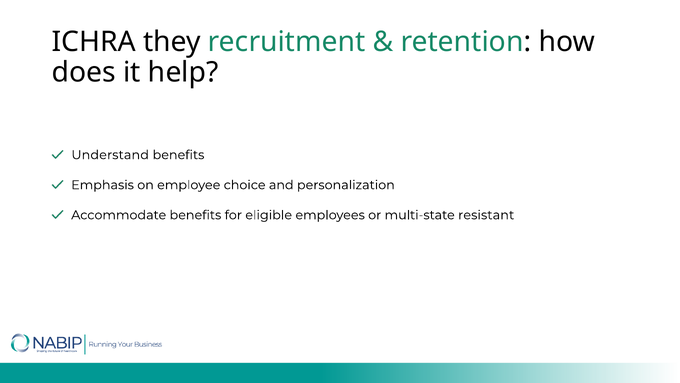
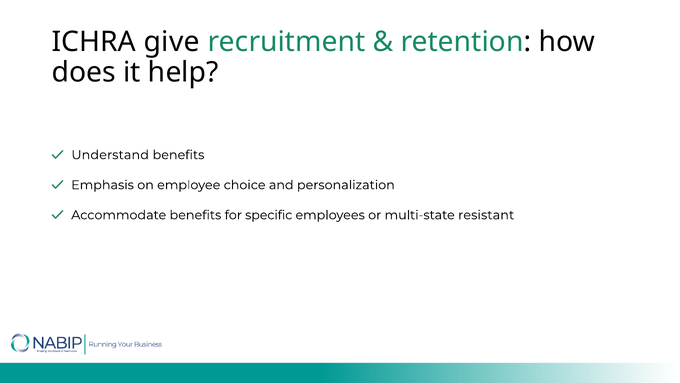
they: they -> give (172, 42)
eligible: eligible -> specific (269, 215)
